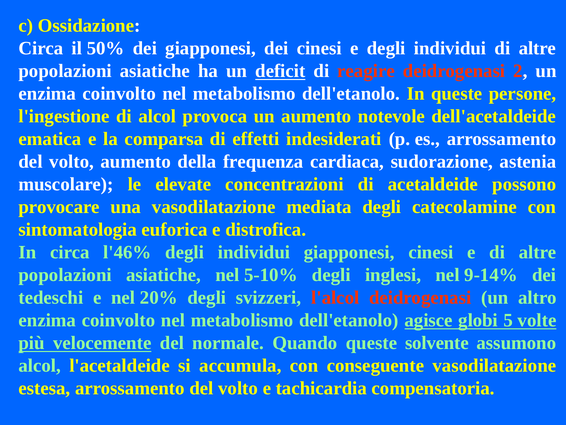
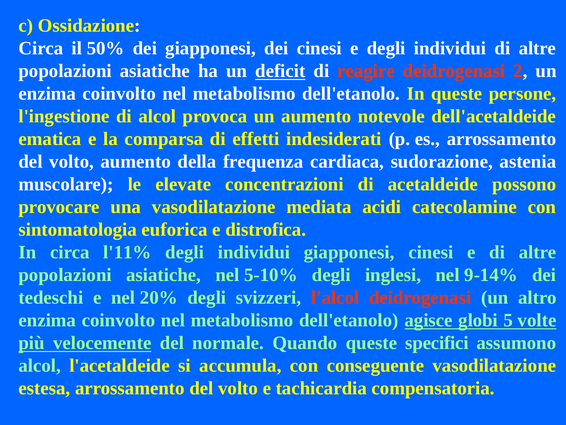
mediata degli: degli -> acidi (382, 207)
l'46%: l'46% -> l'11% (127, 252)
solvente: solvente -> specifici (437, 343)
